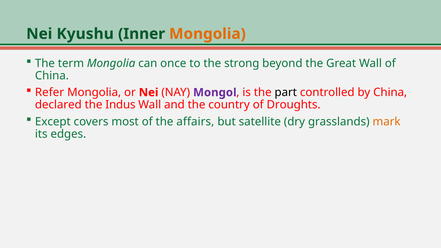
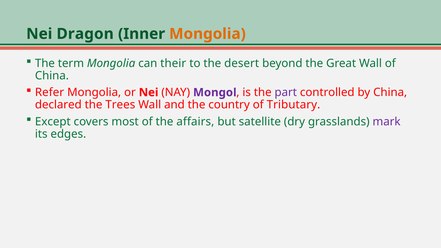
Kyushu: Kyushu -> Dragon (85, 34)
once: once -> their (173, 63)
strong: strong -> desert (242, 63)
part colour: black -> purple (286, 92)
Indus: Indus -> Trees (120, 105)
Droughts: Droughts -> Tributary (294, 105)
mark colour: orange -> purple (387, 122)
